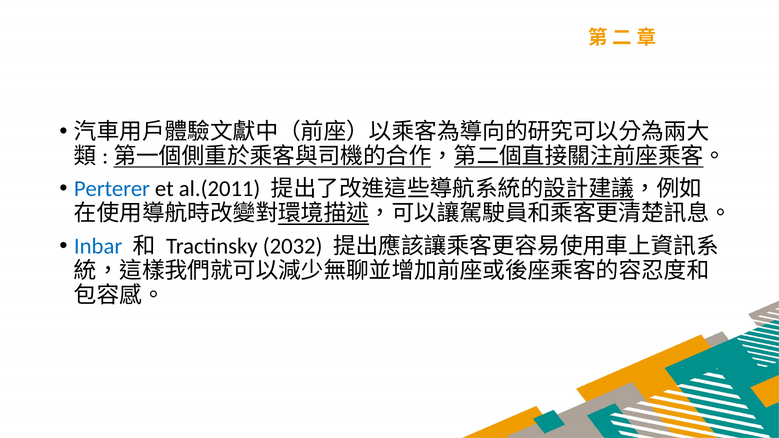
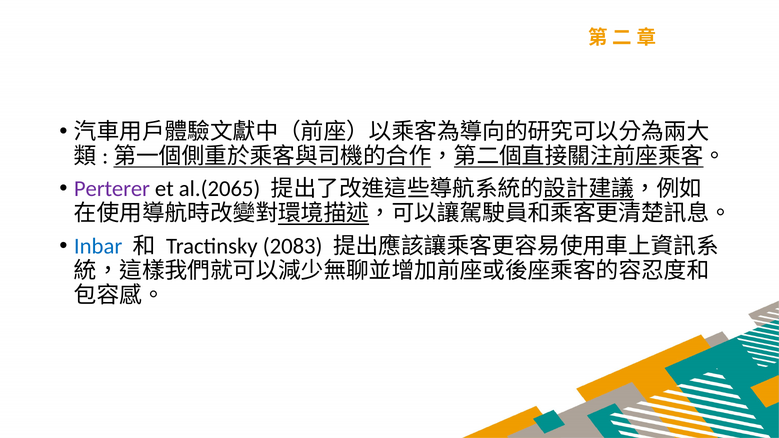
Perterer colour: blue -> purple (112, 189)
al.(2011: al.(2011 -> al.(2065 (220, 189)
2032: 2032 -> 2083 (293, 246)
